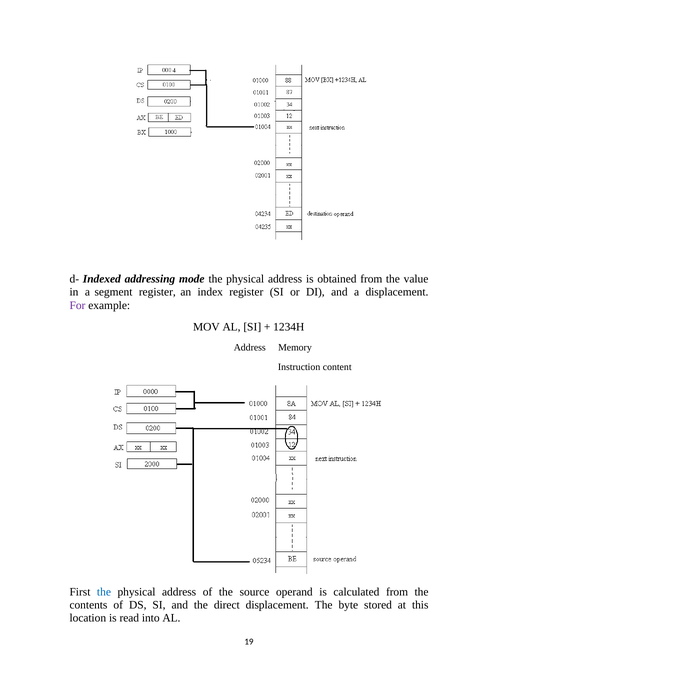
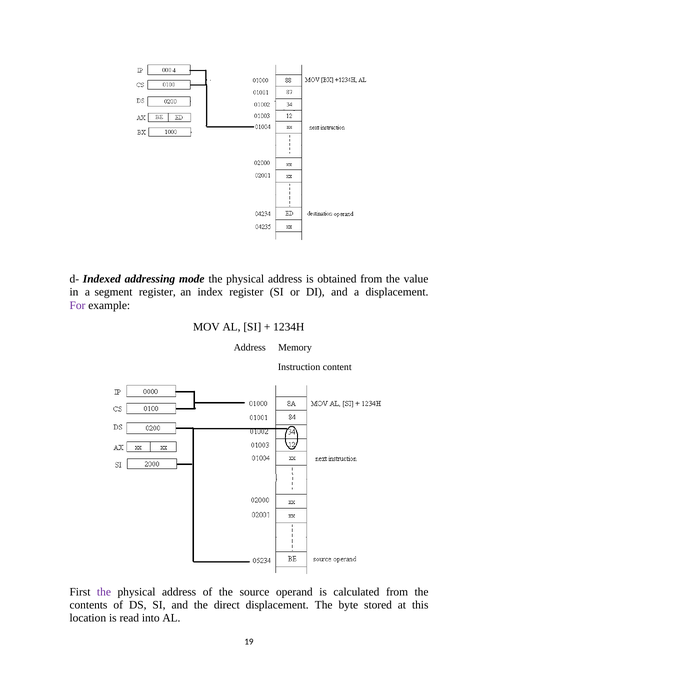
the colour: blue -> purple (104, 593)
